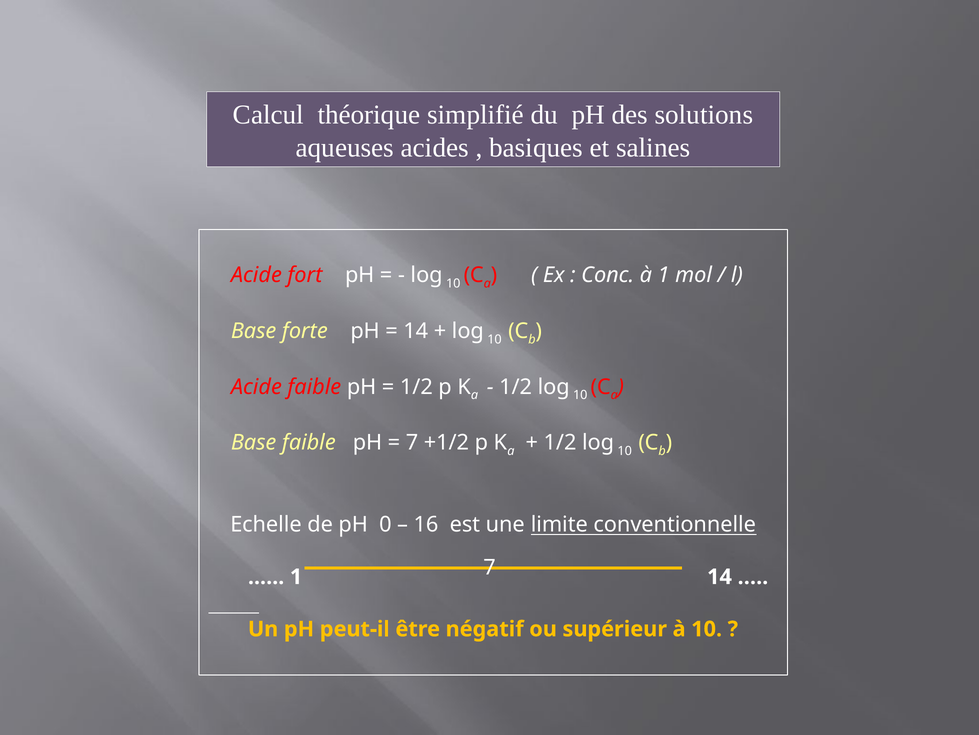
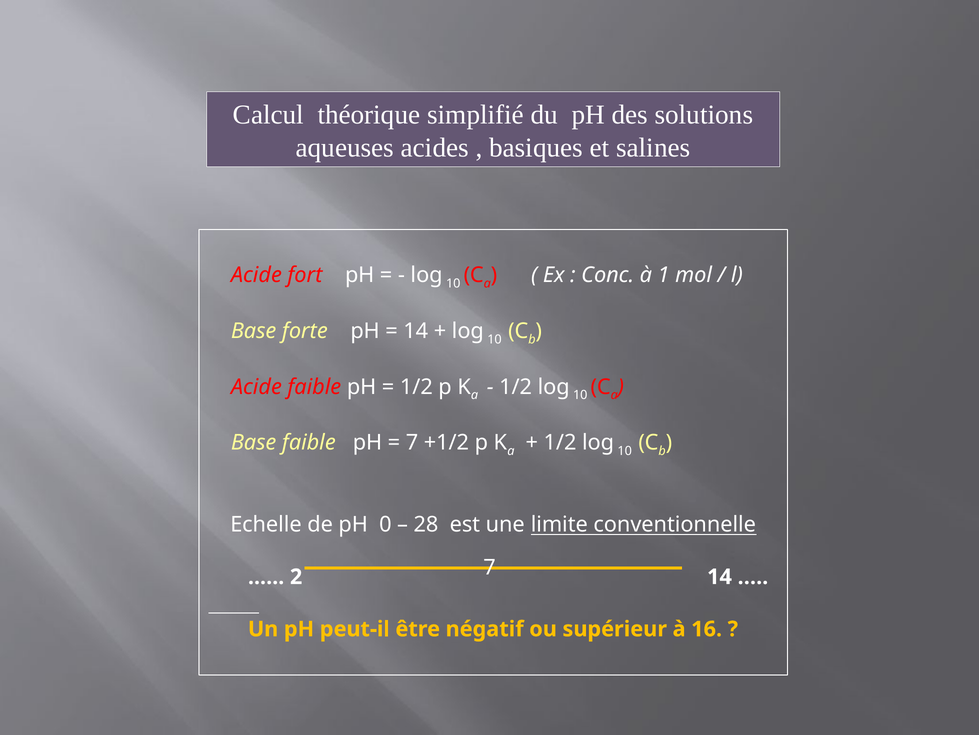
16: 16 -> 28 (426, 524)
1: 1 -> 2 (296, 576)
à 10: 10 -> 16 (707, 628)
